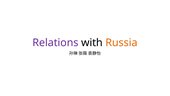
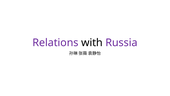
Russia colour: orange -> purple (121, 42)
